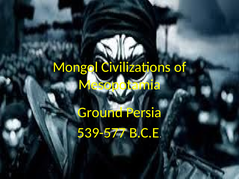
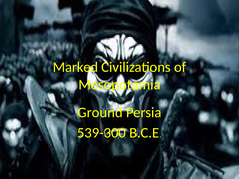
Mongol: Mongol -> Marked (75, 67)
539-577: 539-577 -> 539-300 (101, 133)
